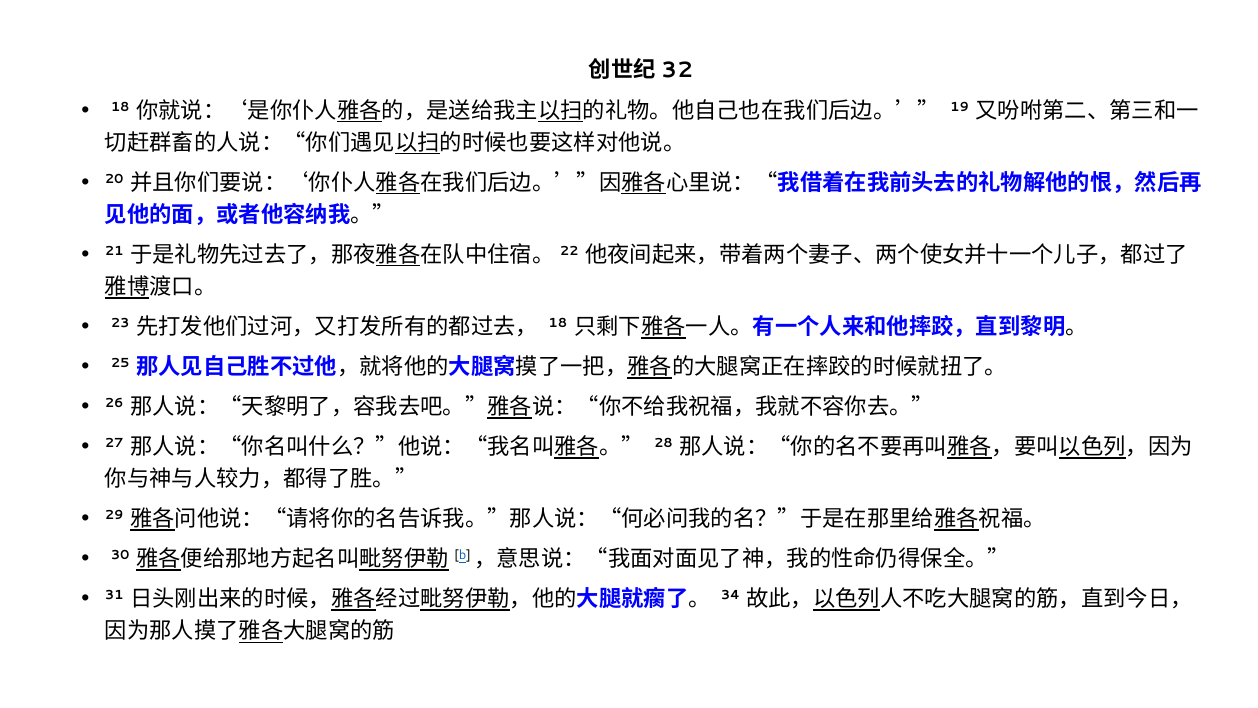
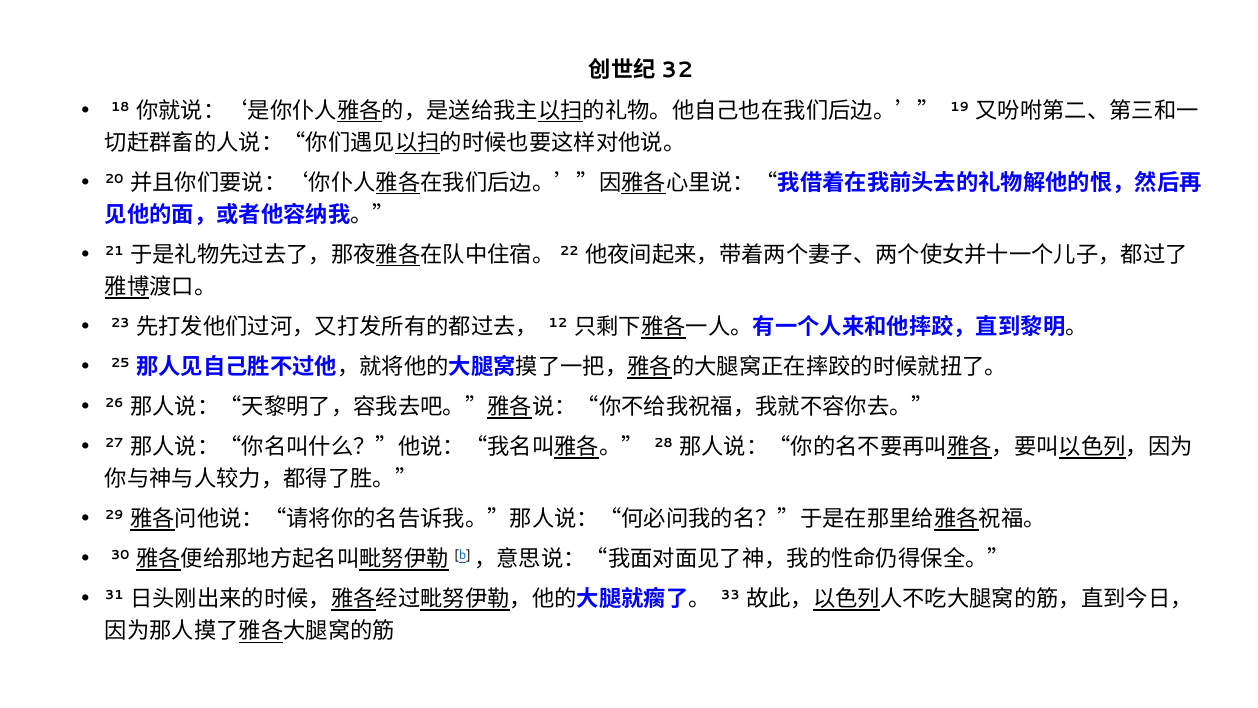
18: 18 -> 12 (558, 323)
34: 34 -> 33 (730, 595)
